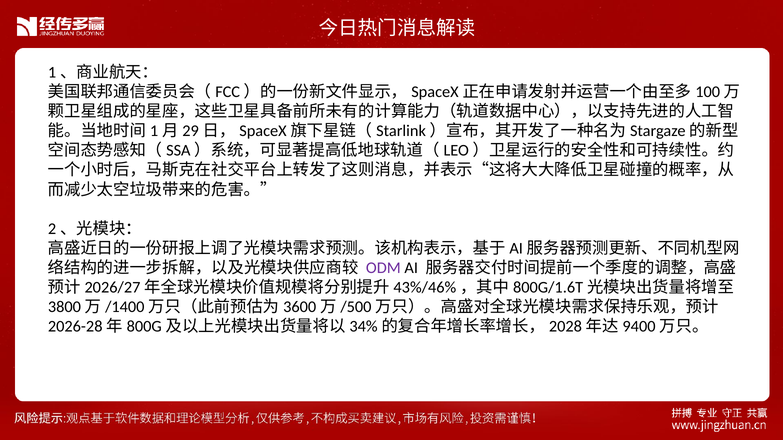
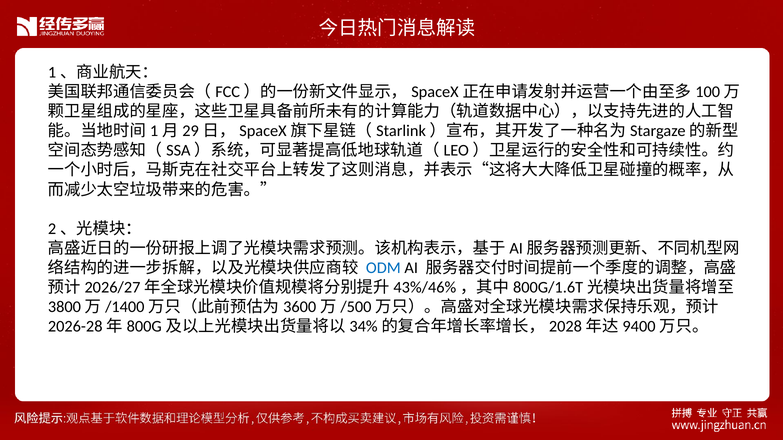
ODM colour: purple -> blue (383, 268)
